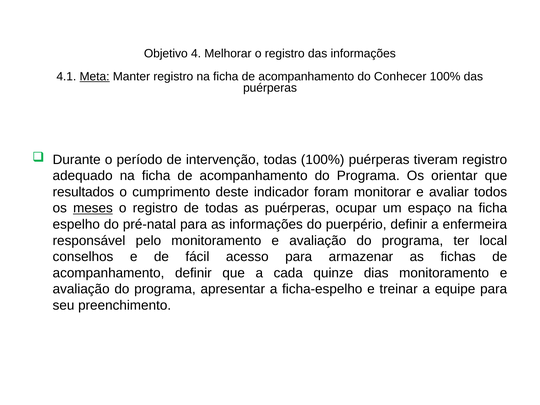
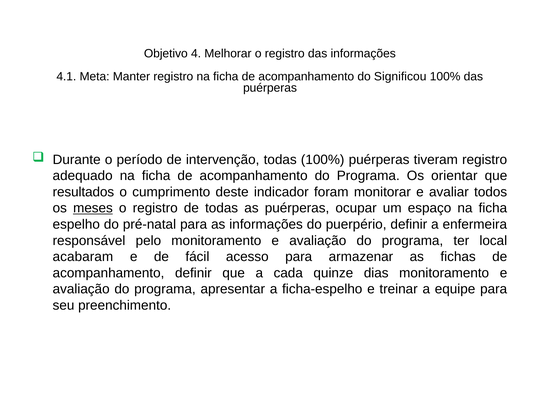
Meta underline: present -> none (95, 76)
Conhecer: Conhecer -> Significou (400, 76)
conselhos: conselhos -> acabaram (83, 257)
